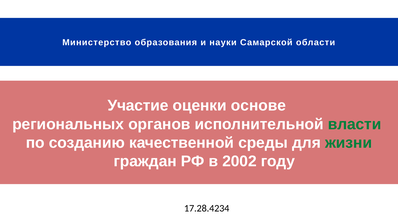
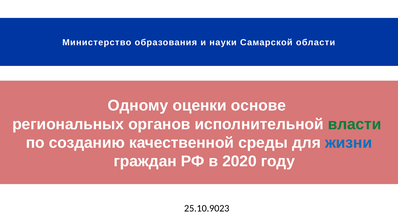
Участие: Участие -> Одному (138, 106)
жизни colour: green -> blue (349, 143)
2002: 2002 -> 2020 (239, 161)
17.28.4234: 17.28.4234 -> 25.10.9023 (207, 208)
